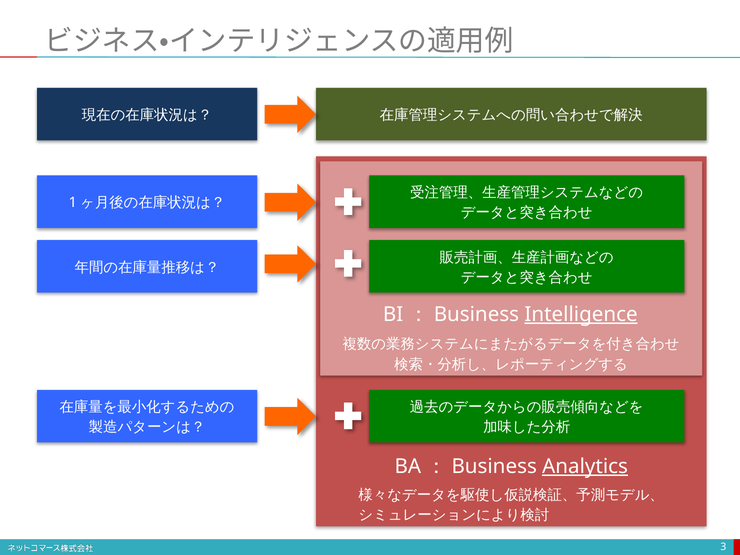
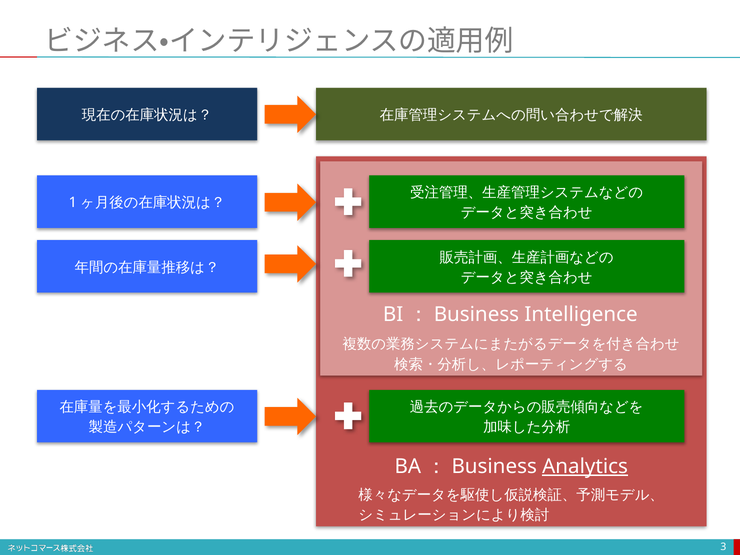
Intelligence underline: present -> none (581, 314)
